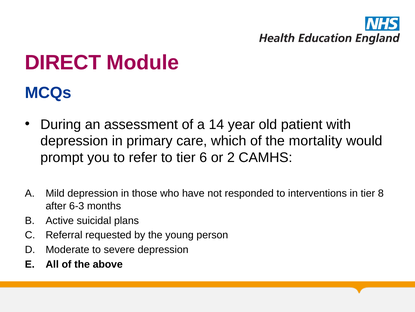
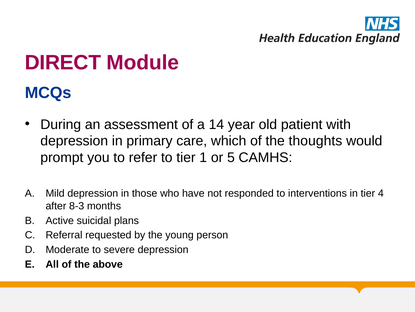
mortality: mortality -> thoughts (315, 141)
6: 6 -> 1 (203, 157)
2: 2 -> 5 (231, 157)
8: 8 -> 4 (381, 193)
6-3: 6-3 -> 8-3 (77, 206)
